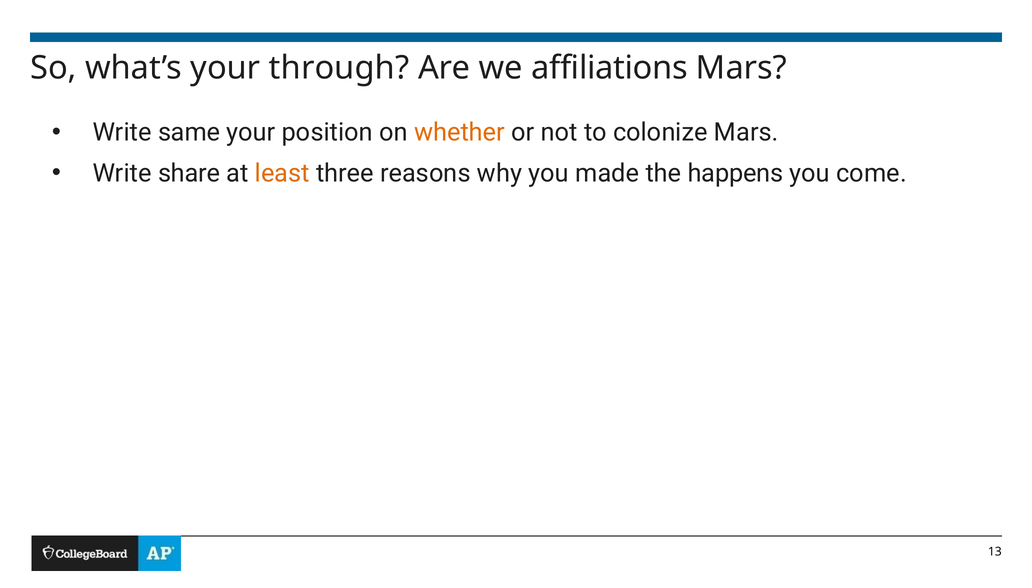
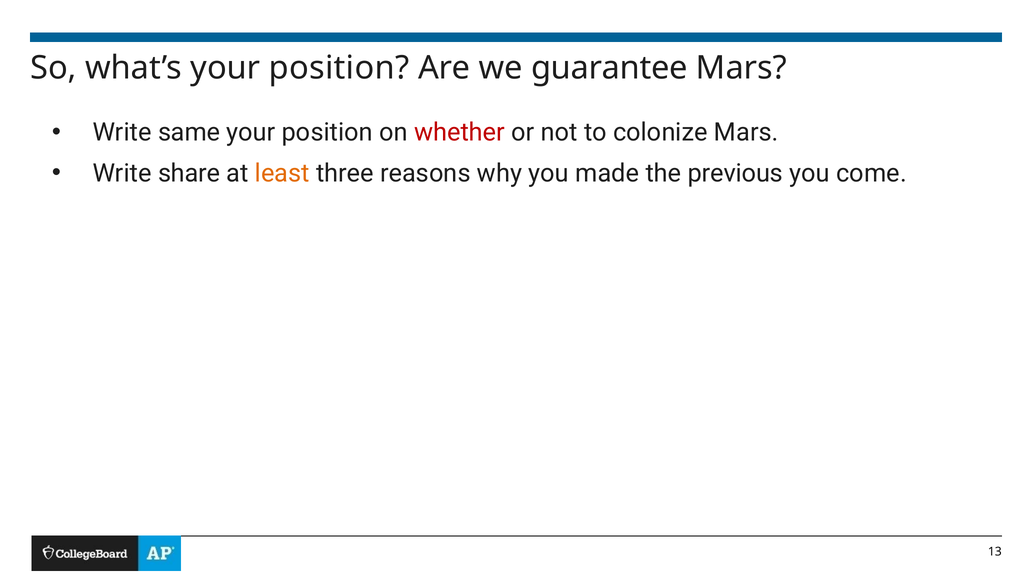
what’s your through: through -> position (339, 68)
affiliations: affiliations -> guarantee (609, 68)
whether colour: orange -> red (460, 132)
happens: happens -> previous (735, 173)
